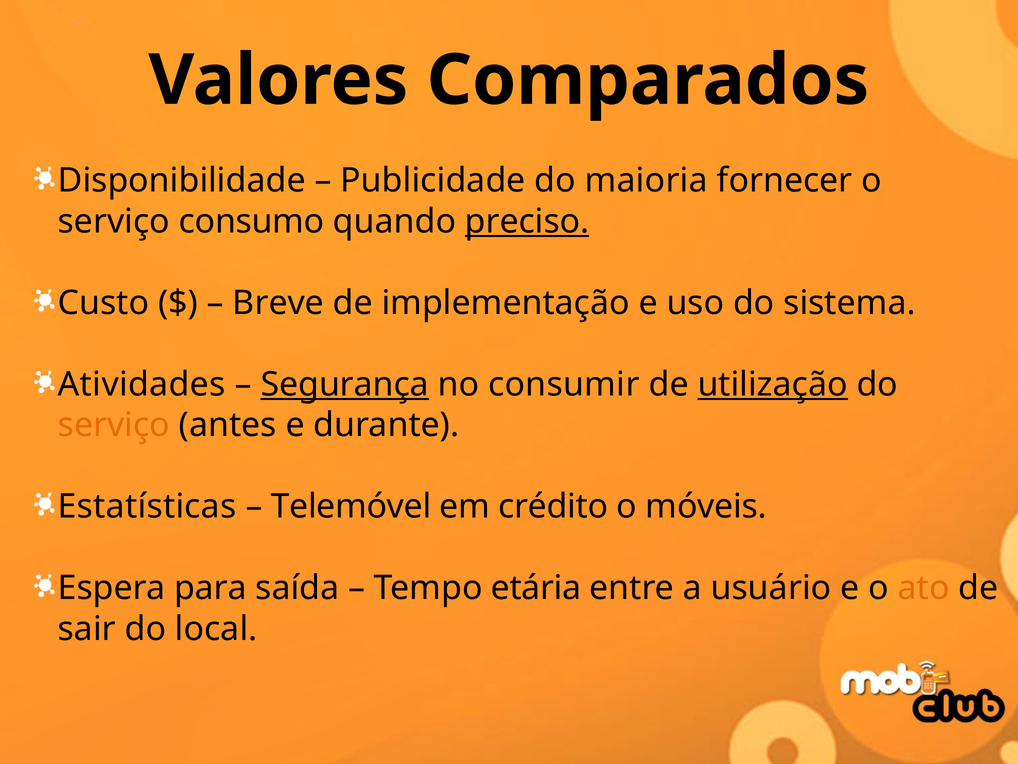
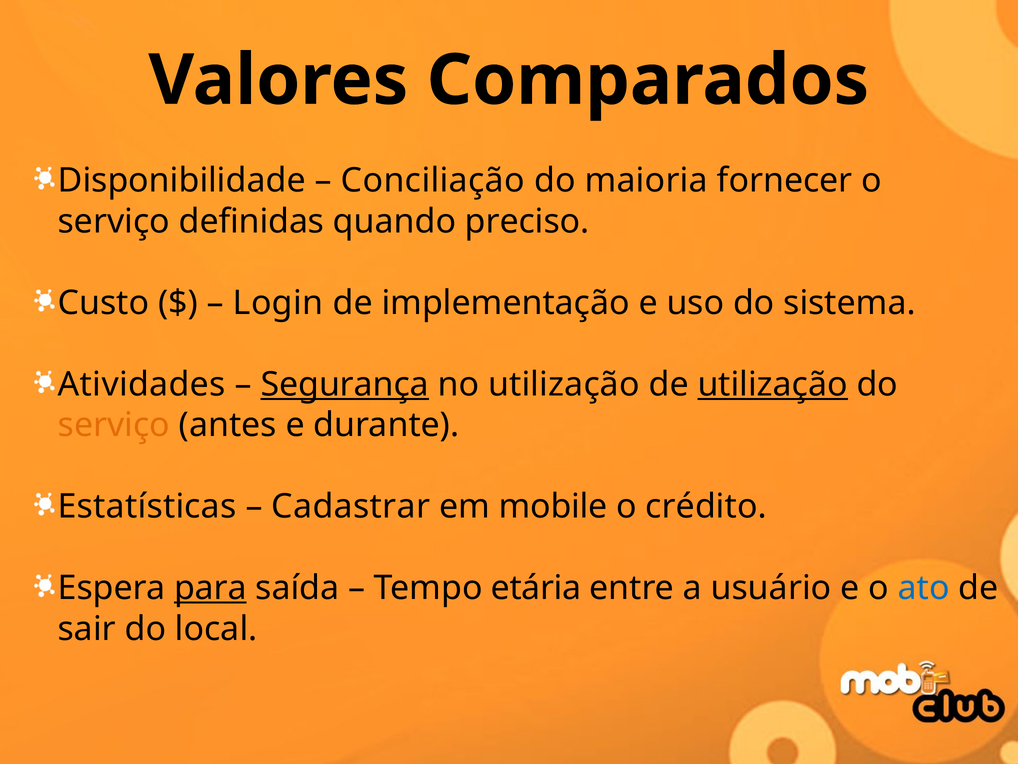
Publicidade: Publicidade -> Conciliação (433, 180)
consumo: consumo -> definidas (252, 221)
preciso underline: present -> none (527, 221)
Breve: Breve -> Login (278, 303)
no consumir: consumir -> utilização (564, 384)
Telemóvel: Telemóvel -> Cadastrar (351, 506)
crédito: crédito -> mobile (553, 506)
móveis: móveis -> crédito (706, 506)
para underline: none -> present (210, 588)
ato colour: orange -> blue (924, 588)
